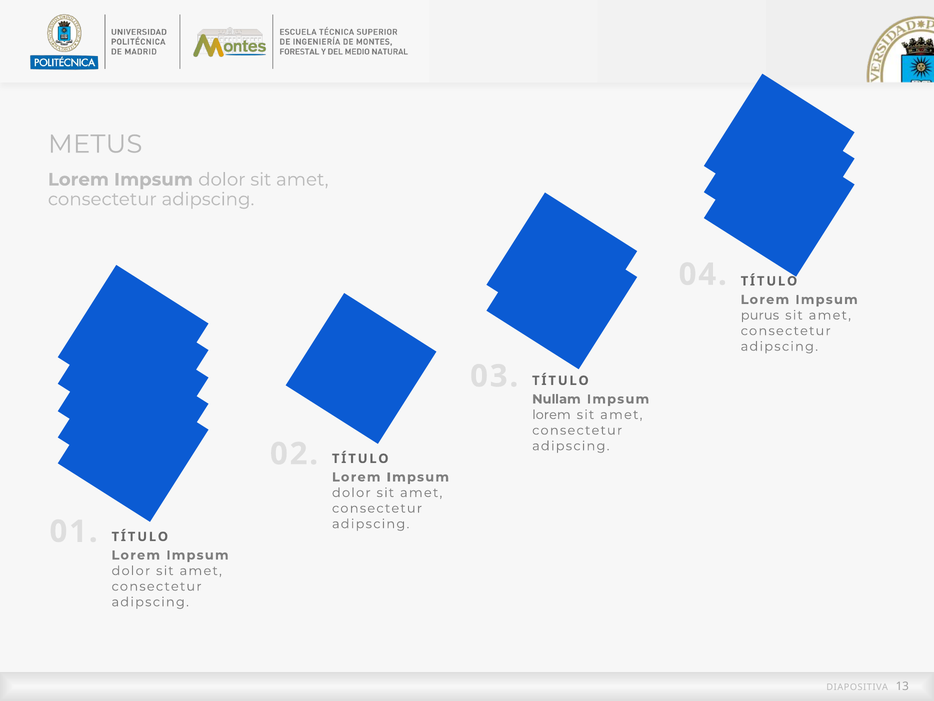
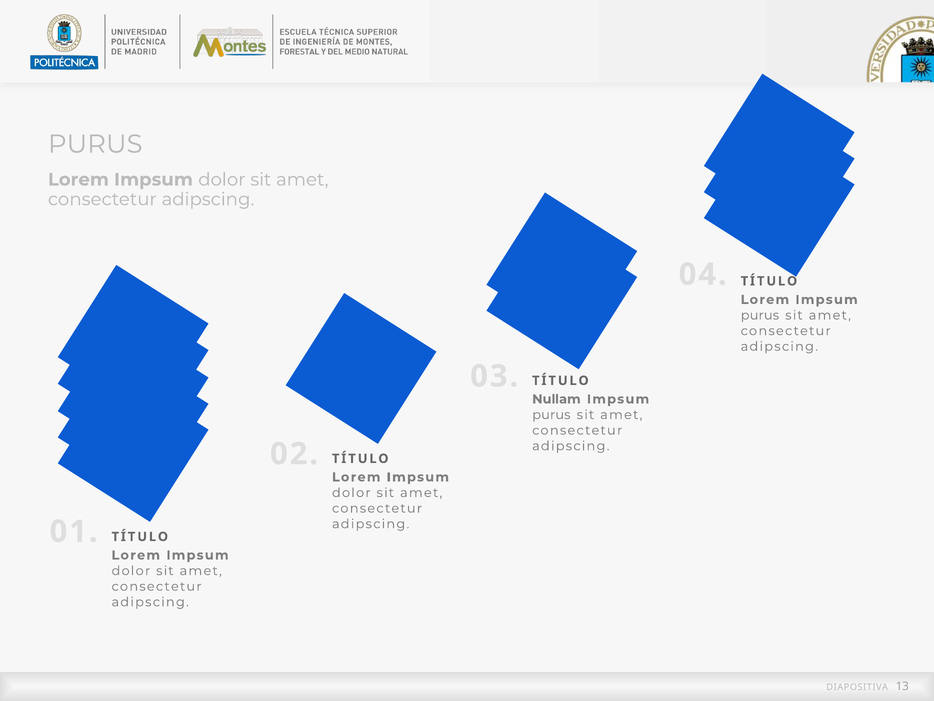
METUS: METUS -> PURUS (95, 144)
lorem: lorem -> purus (551, 414)
